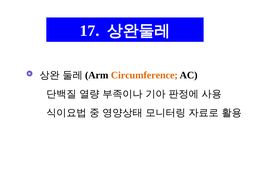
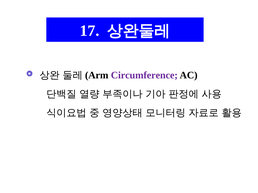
Circumference colour: orange -> purple (144, 75)
